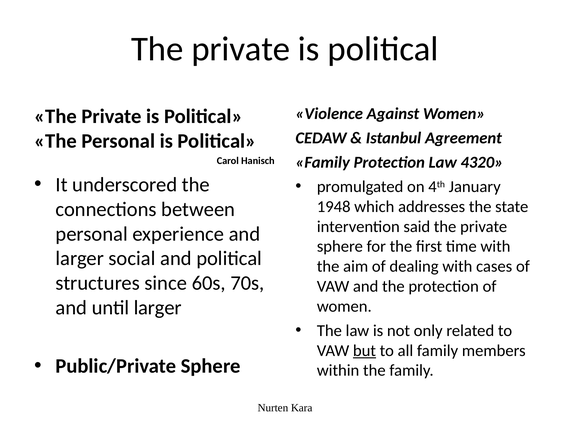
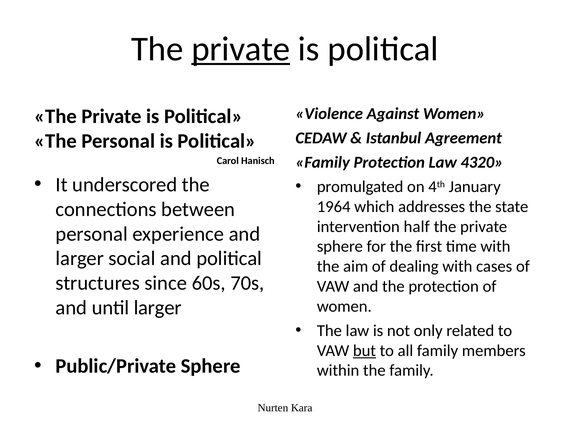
private underline: none -> present (241, 49)
1948: 1948 -> 1964 (334, 207)
said: said -> half (417, 227)
